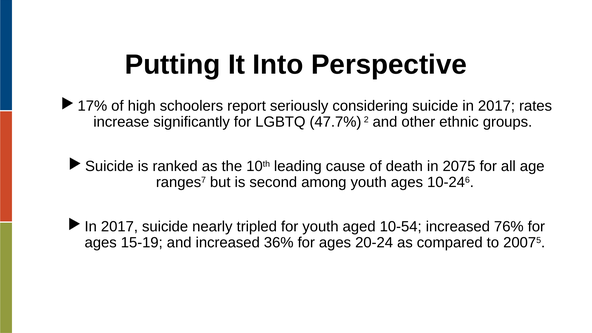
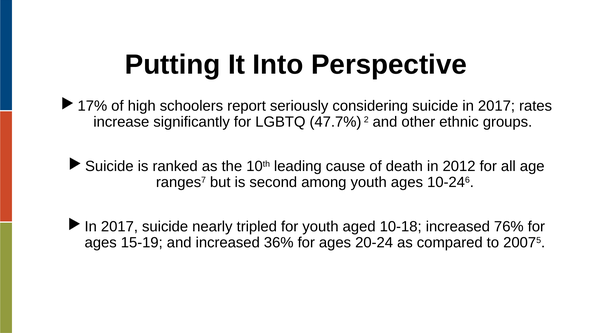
2075: 2075 -> 2012 (459, 166)
10-54: 10-54 -> 10-18 (401, 227)
